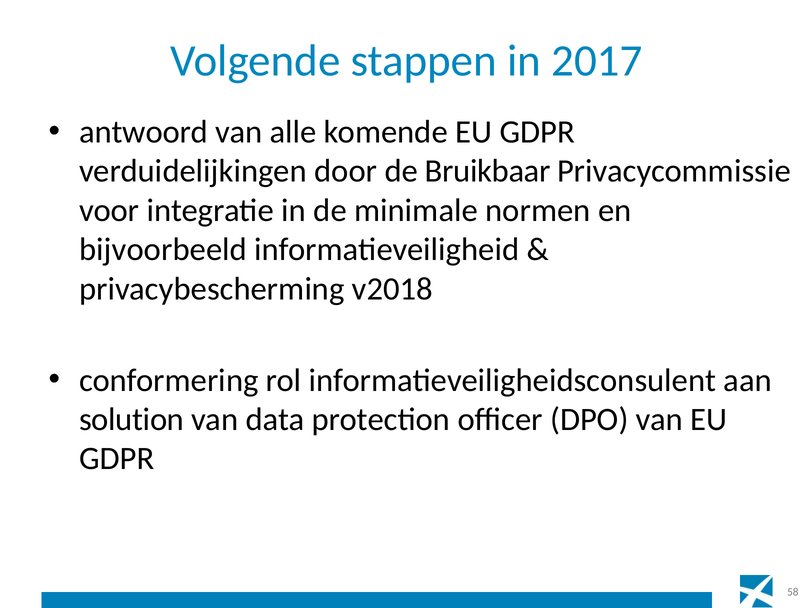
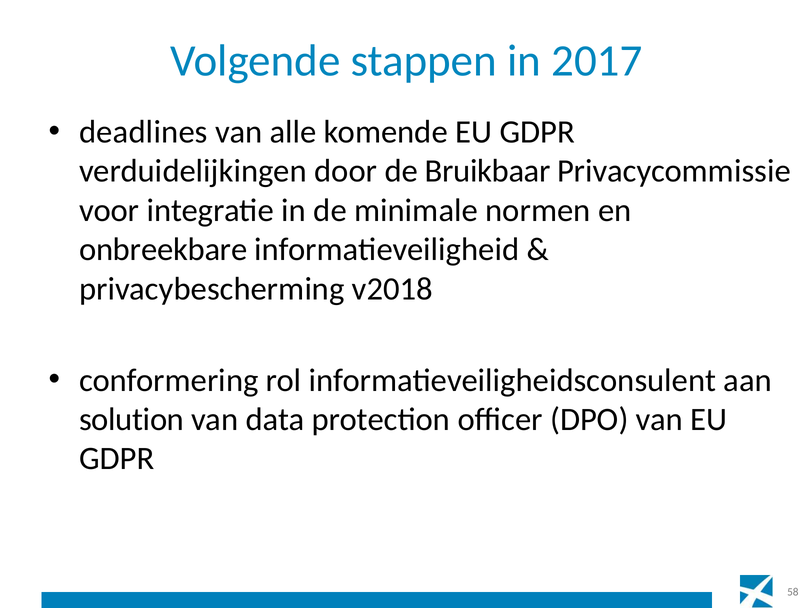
antwoord: antwoord -> deadlines (143, 132)
bijvoorbeeld: bijvoorbeeld -> onbreekbare (163, 250)
